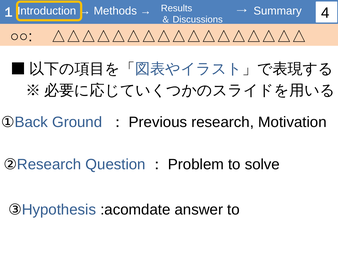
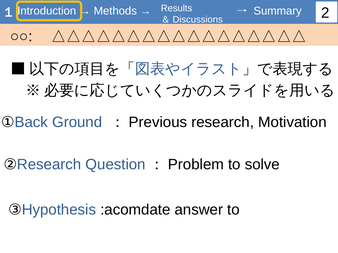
4: 4 -> 2 (325, 13)
